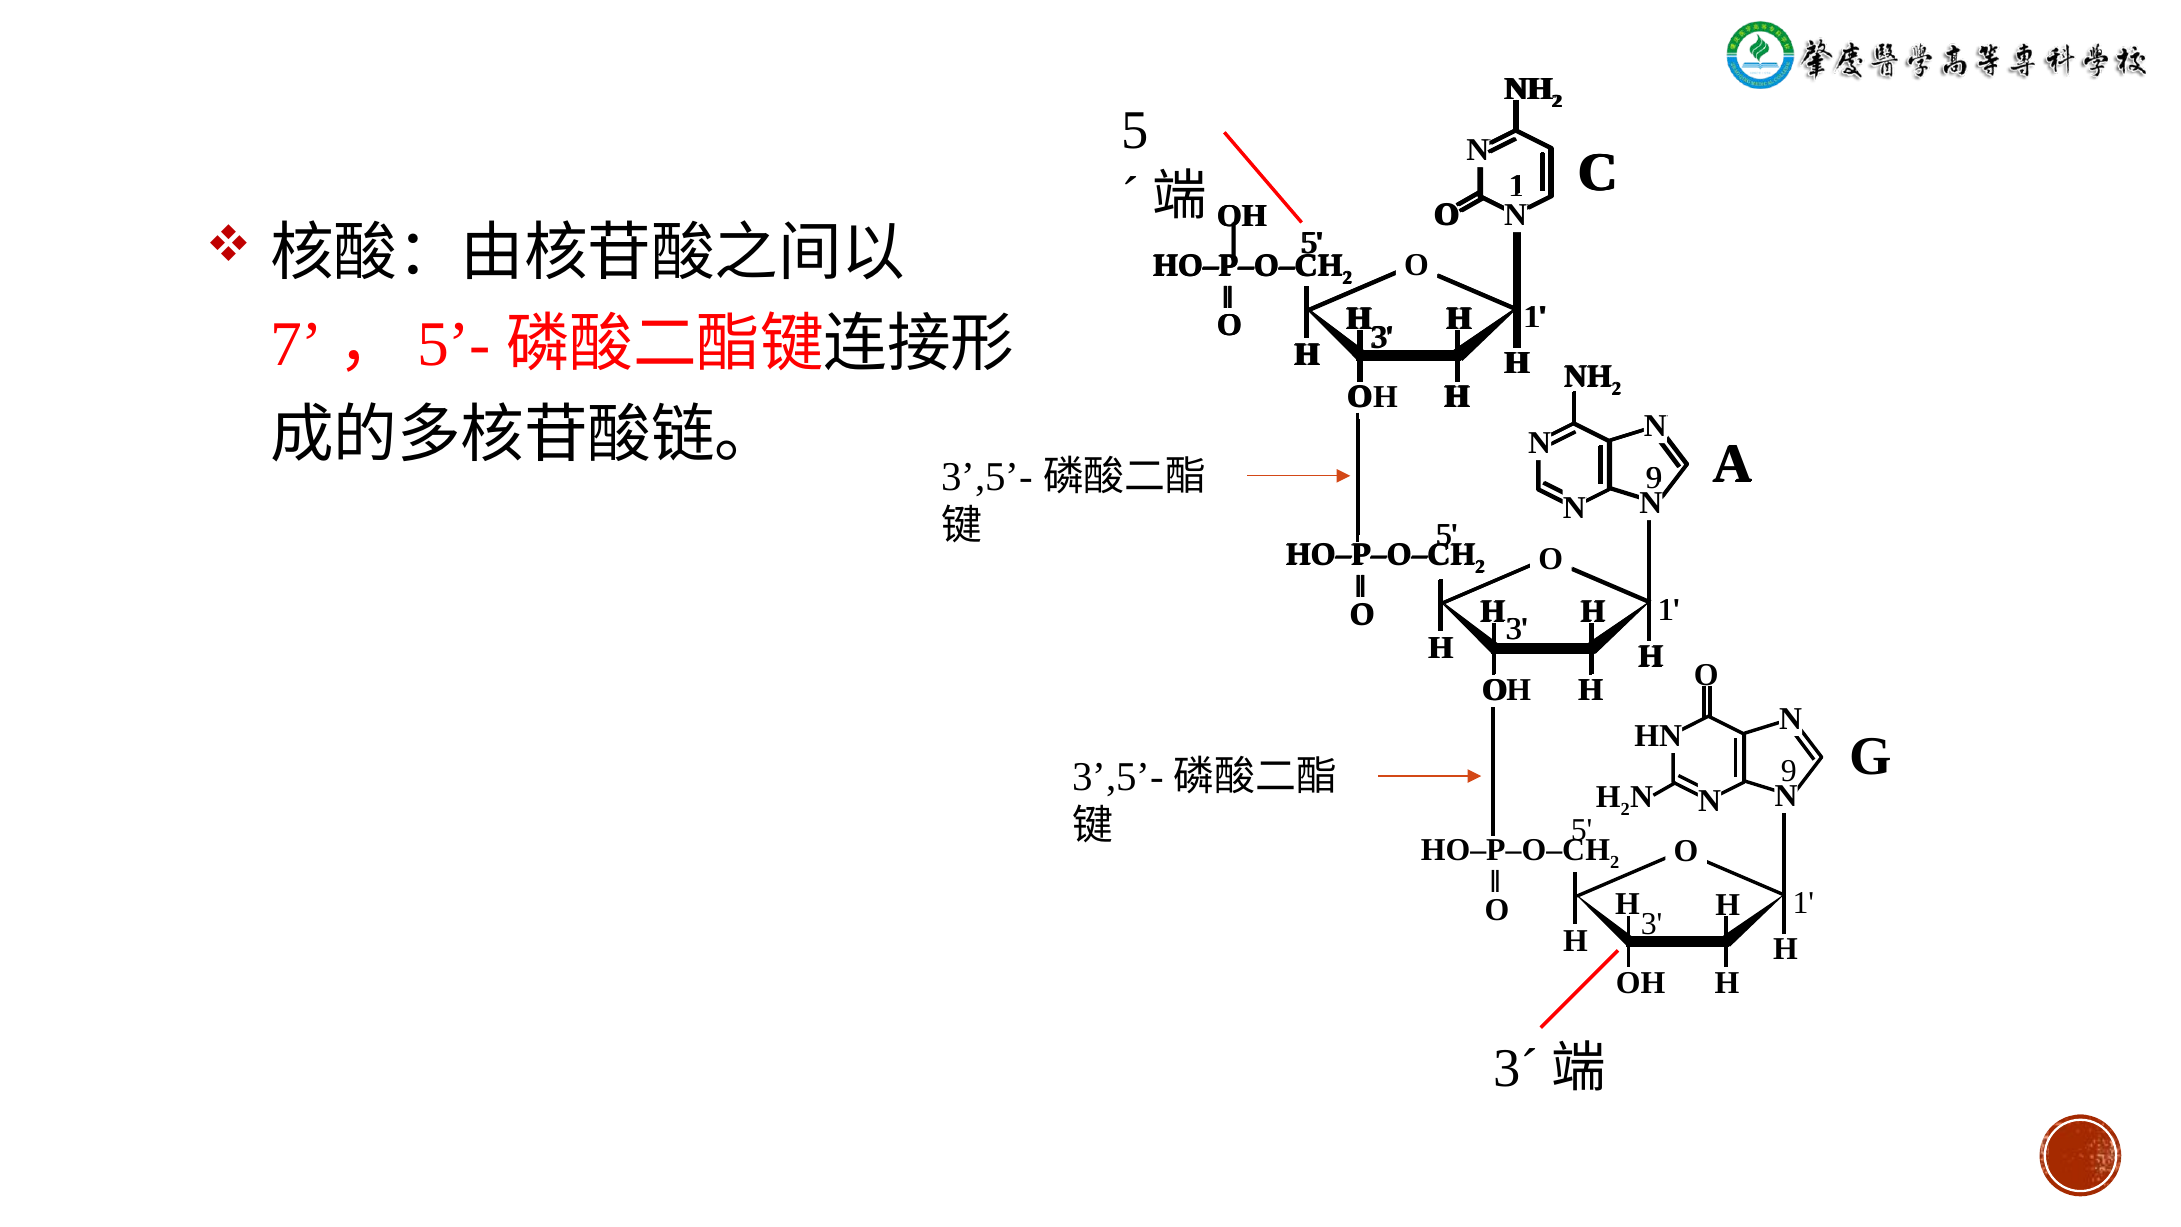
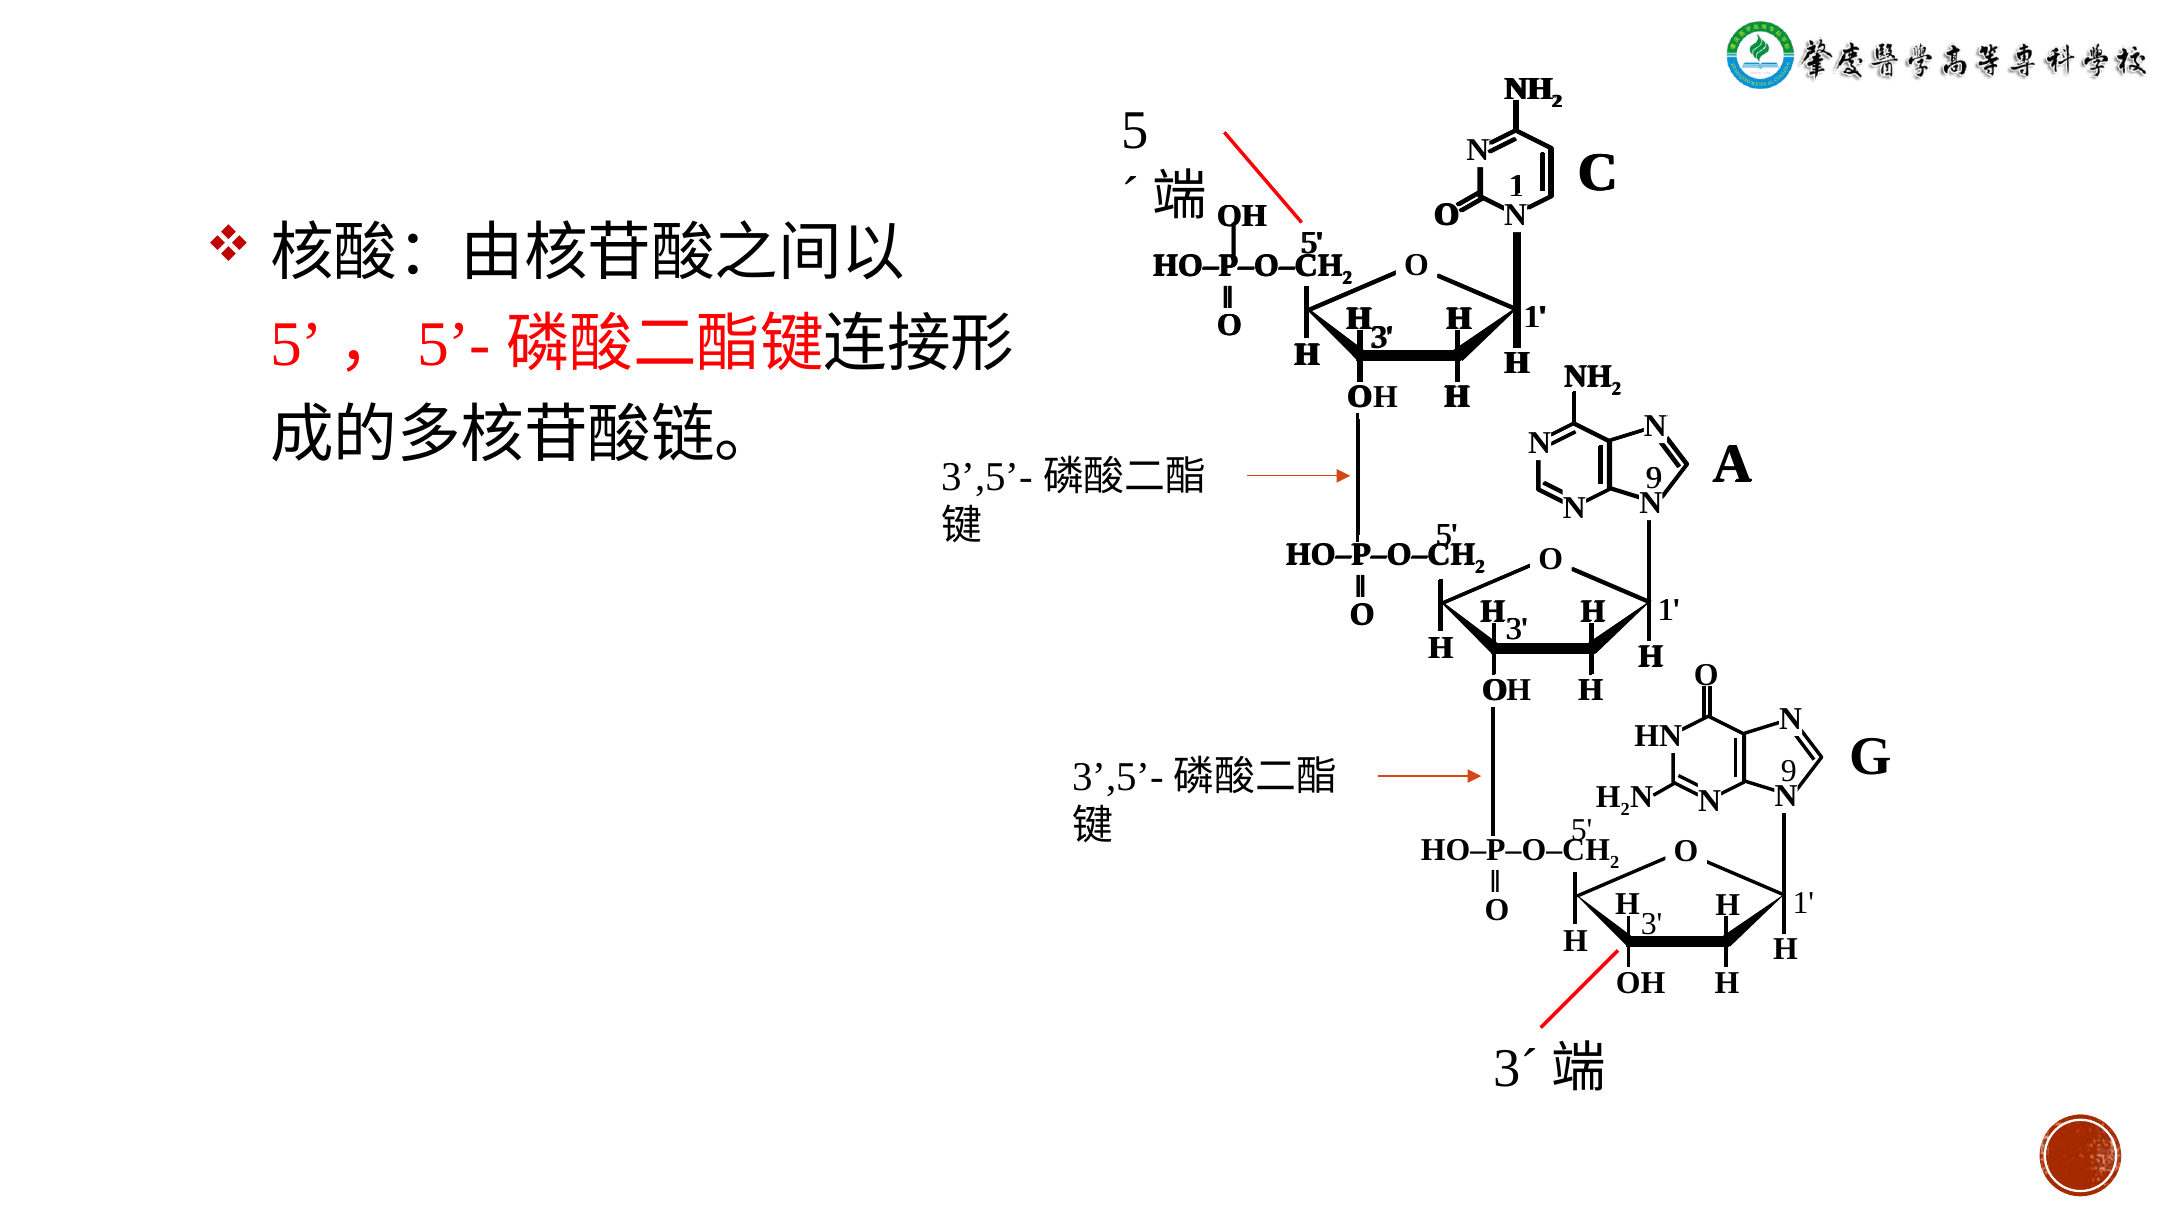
7: 7 -> 5 (297, 345)
